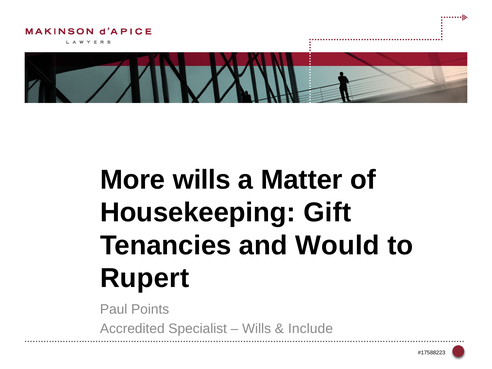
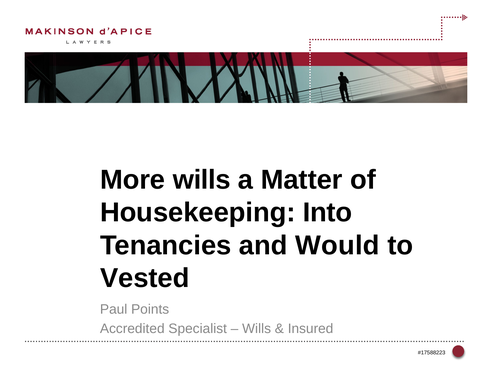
Gift: Gift -> Into (328, 213)
Rupert: Rupert -> Vested (145, 278)
Include: Include -> Insured (311, 329)
